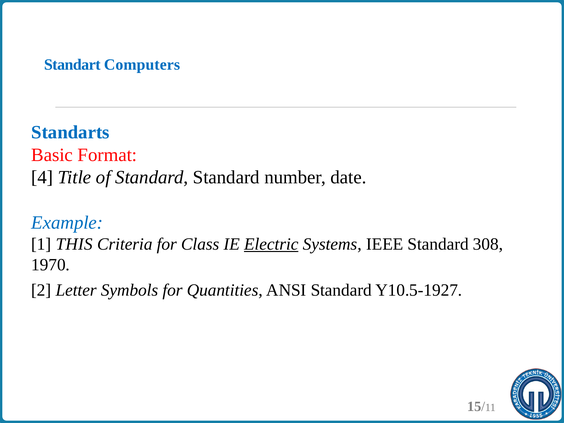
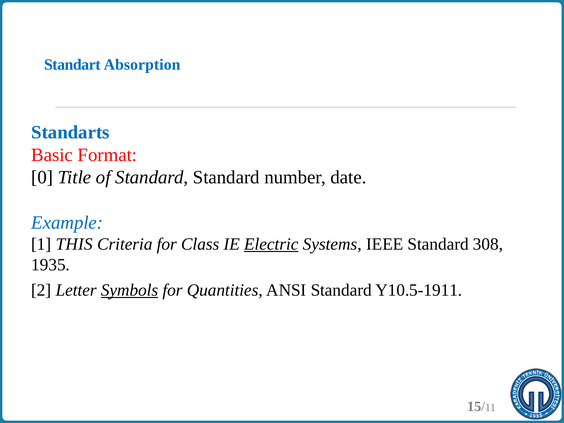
Computers: Computers -> Absorption (142, 65)
4: 4 -> 0 (42, 177)
1970: 1970 -> 1935 (51, 265)
Symbols underline: none -> present (130, 290)
Y10.5-1927: Y10.5-1927 -> Y10.5-1911 (419, 290)
